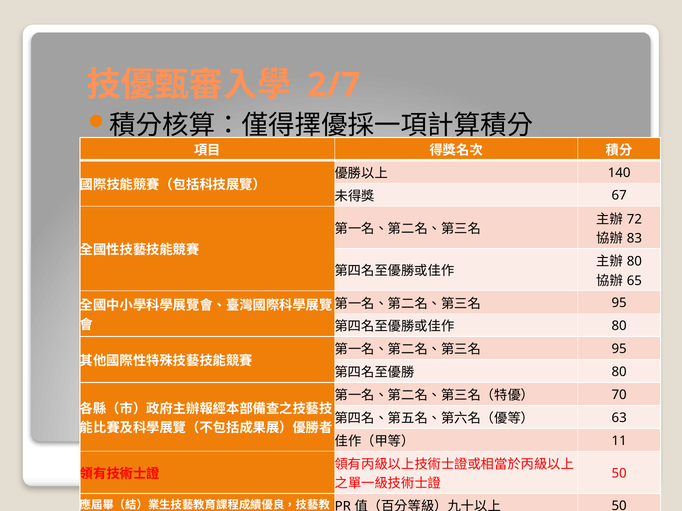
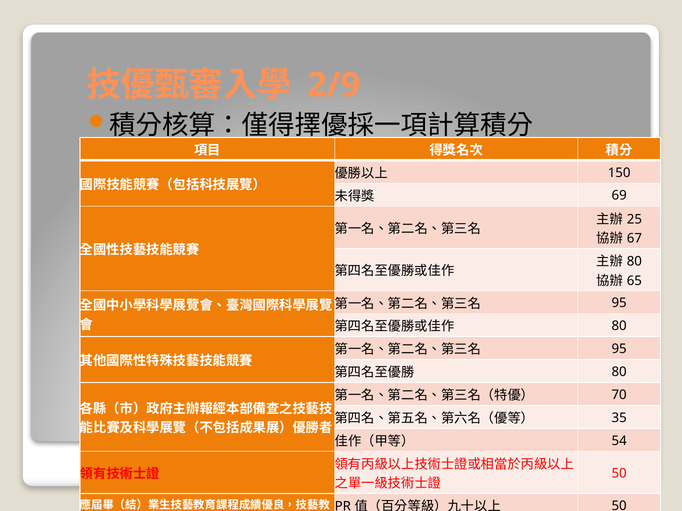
2/7: 2/7 -> 2/9 (334, 85)
140: 140 -> 150 (619, 173)
67: 67 -> 69 (619, 196)
72: 72 -> 25 (634, 219)
83: 83 -> 67 (634, 239)
63: 63 -> 35 (619, 418)
11: 11 -> 54 (619, 441)
